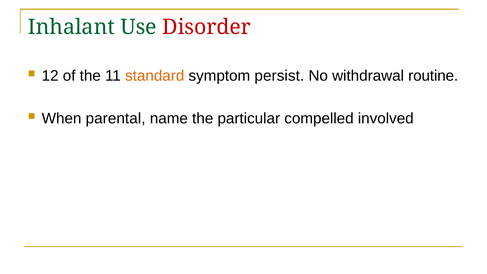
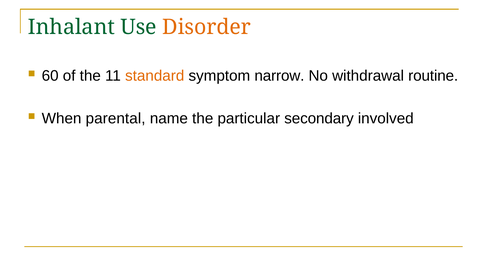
Disorder colour: red -> orange (207, 27)
12: 12 -> 60 (50, 76)
persist: persist -> narrow (279, 76)
compelled: compelled -> secondary (319, 119)
